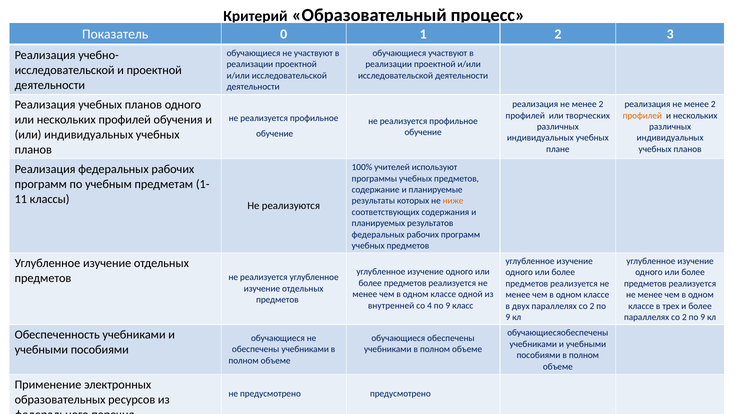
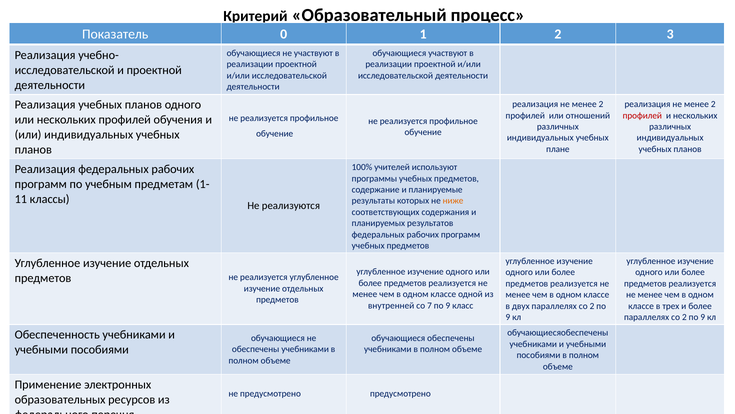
творческих: творческих -> отношений (588, 115)
профилей colour: orange -> red (642, 115)
4: 4 -> 7 (430, 305)
